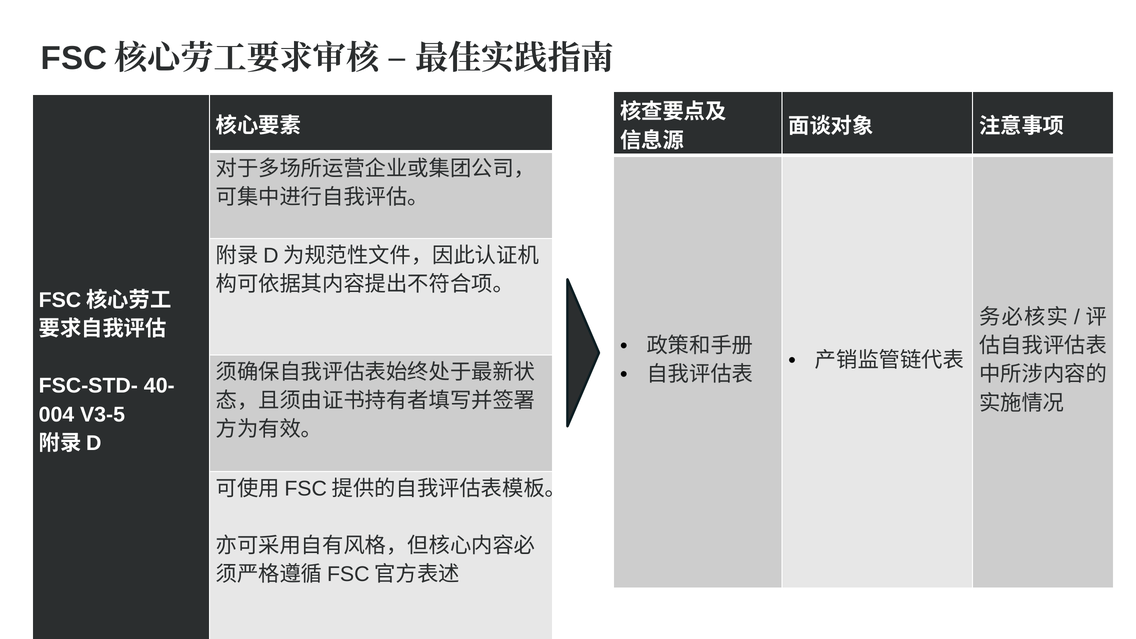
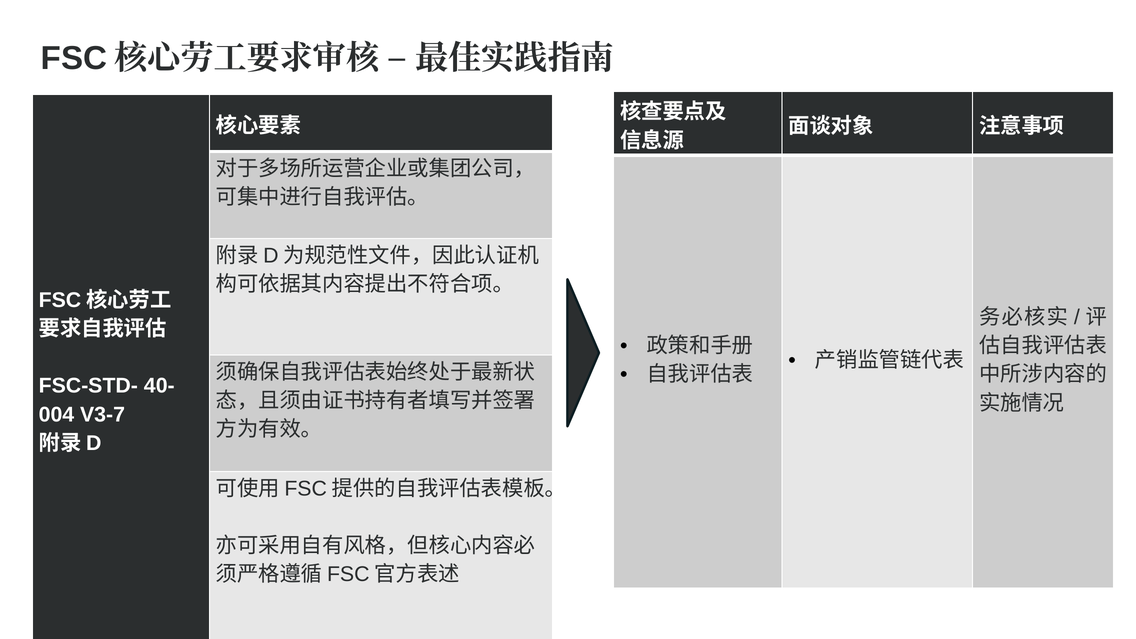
V3-5: V3-5 -> V3-7 (103, 414)
